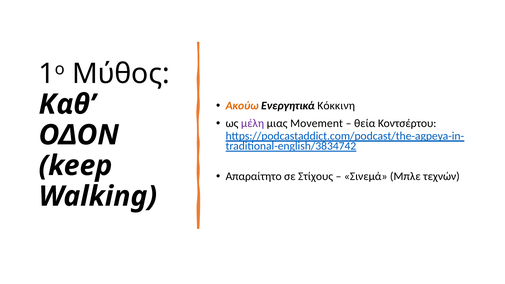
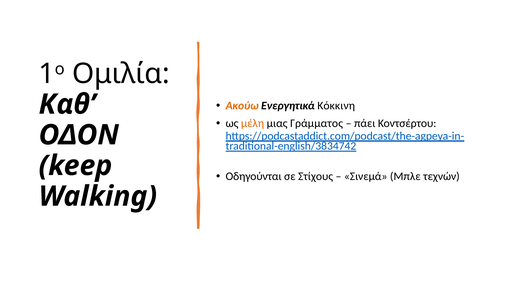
Μύθος: Μύθος -> Ομιλία (121, 74)
μέλη colour: purple -> orange (253, 123)
Movement: Movement -> Γράμματος (317, 123)
θεία: θεία -> πάει (365, 123)
Απαραίτητο: Απαραίτητο -> Οδηγούνται (254, 176)
